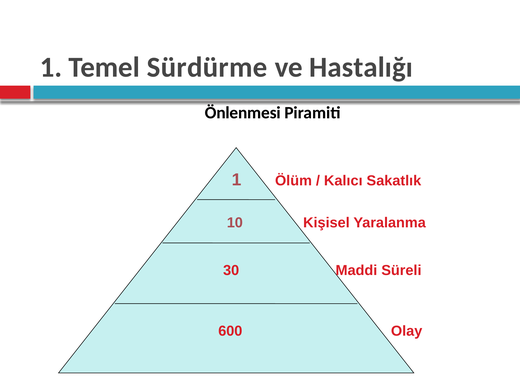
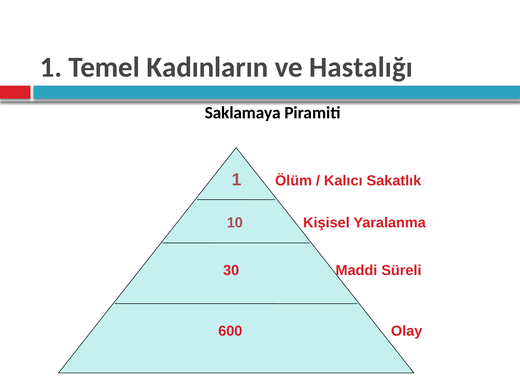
Sürdürme: Sürdürme -> Kadınların (207, 67)
Önlenmesi: Önlenmesi -> Saklamaya (243, 113)
